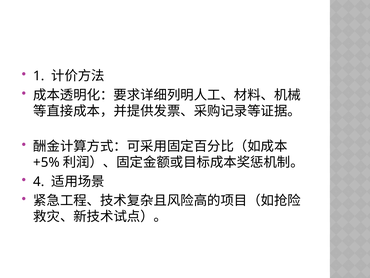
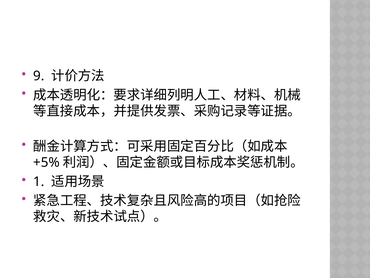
1: 1 -> 9 (39, 76)
4: 4 -> 1 (39, 181)
